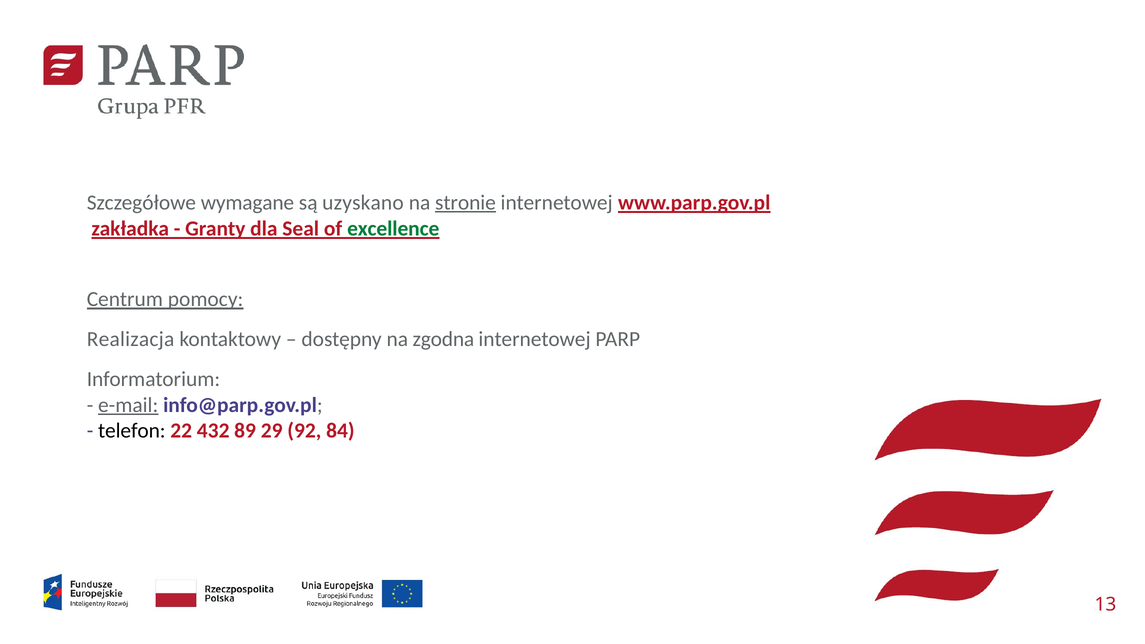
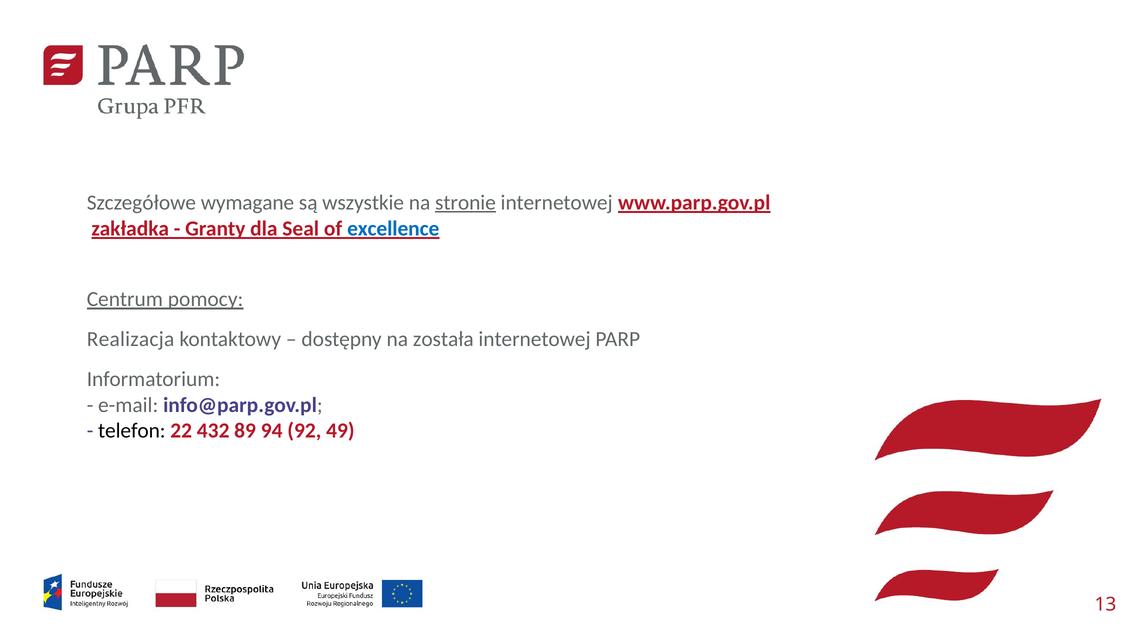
uzyskano: uzyskano -> wszystkie (363, 203)
excellence colour: green -> blue (393, 229)
zgodna: zgodna -> została (443, 339)
e-mail underline: present -> none (128, 405)
29: 29 -> 94 (272, 431)
84: 84 -> 49 (340, 431)
